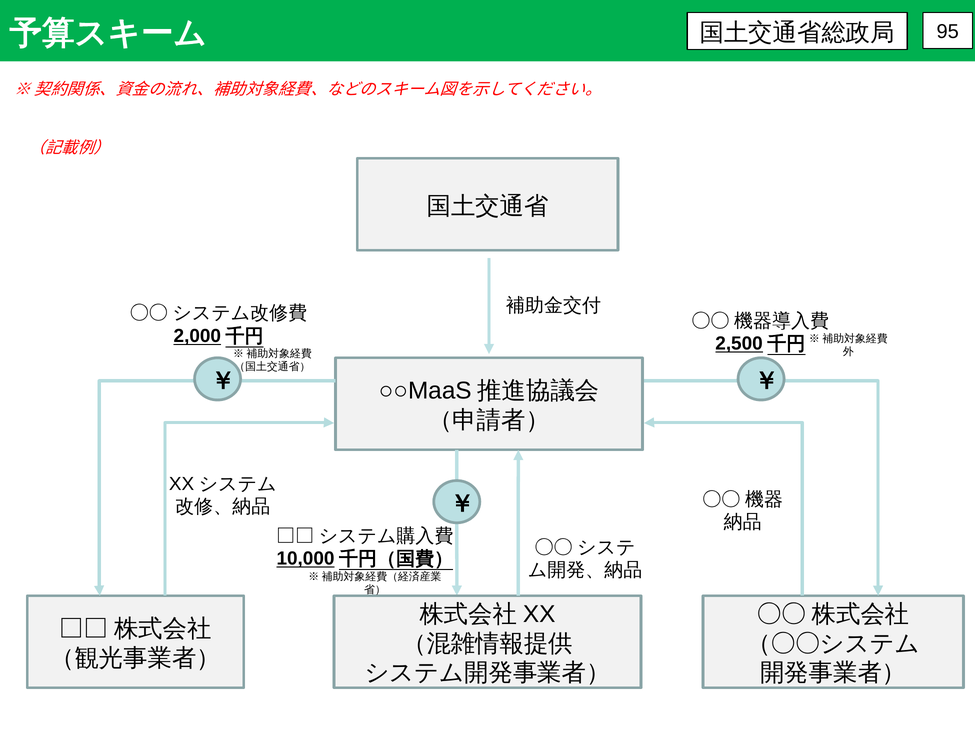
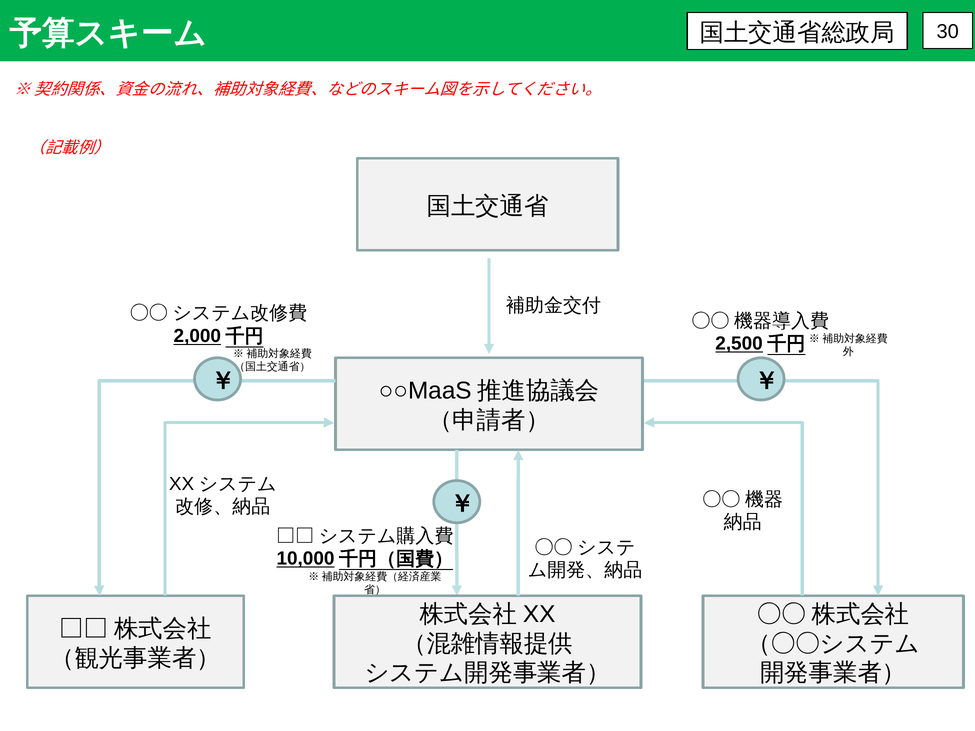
95: 95 -> 30 (948, 32)
